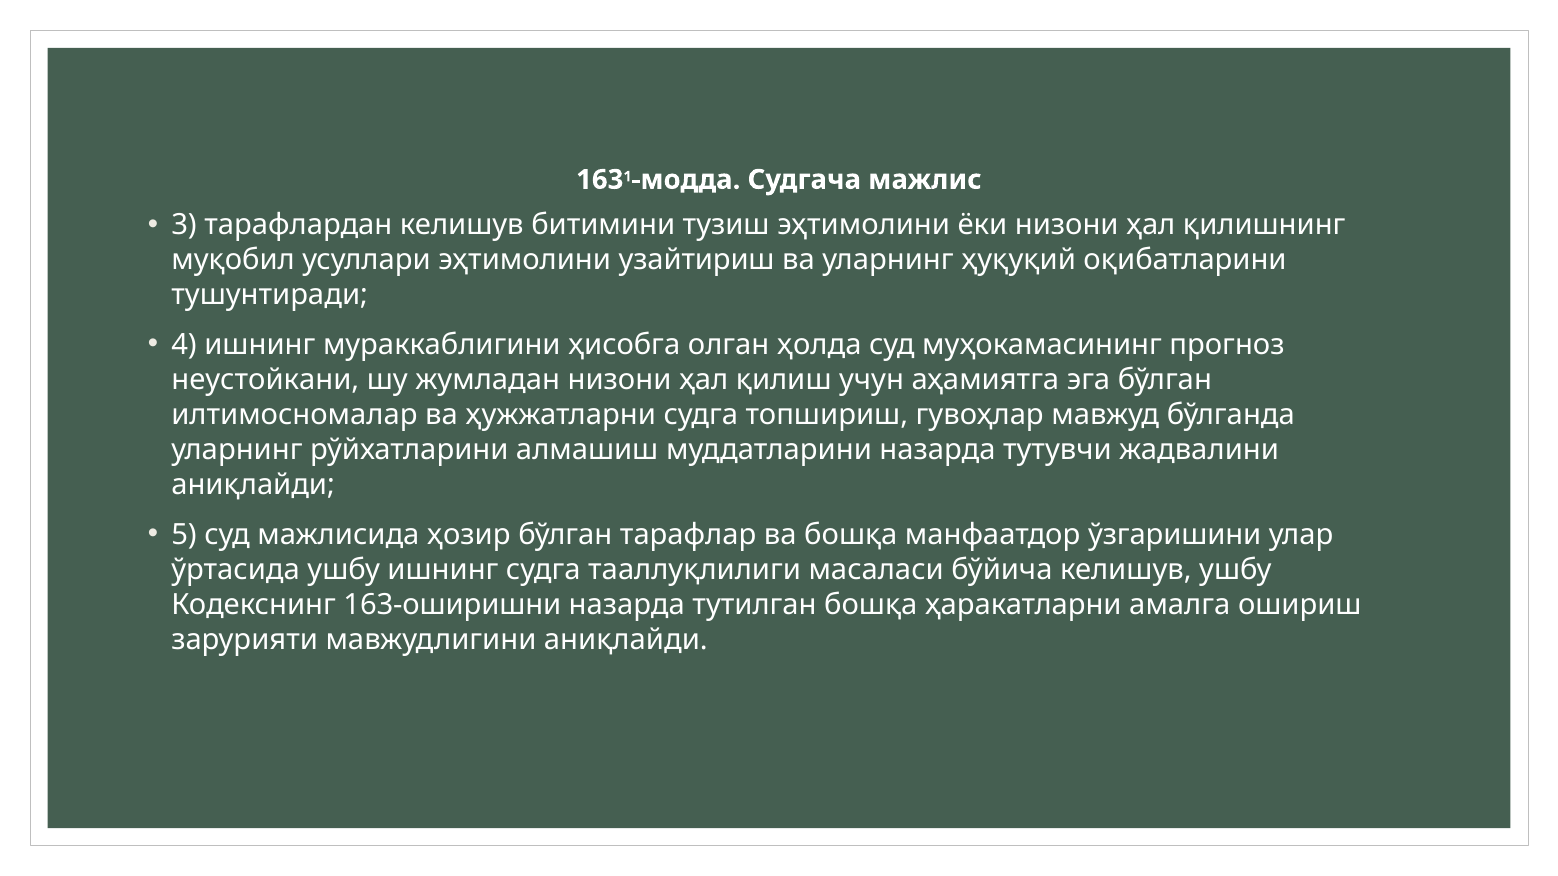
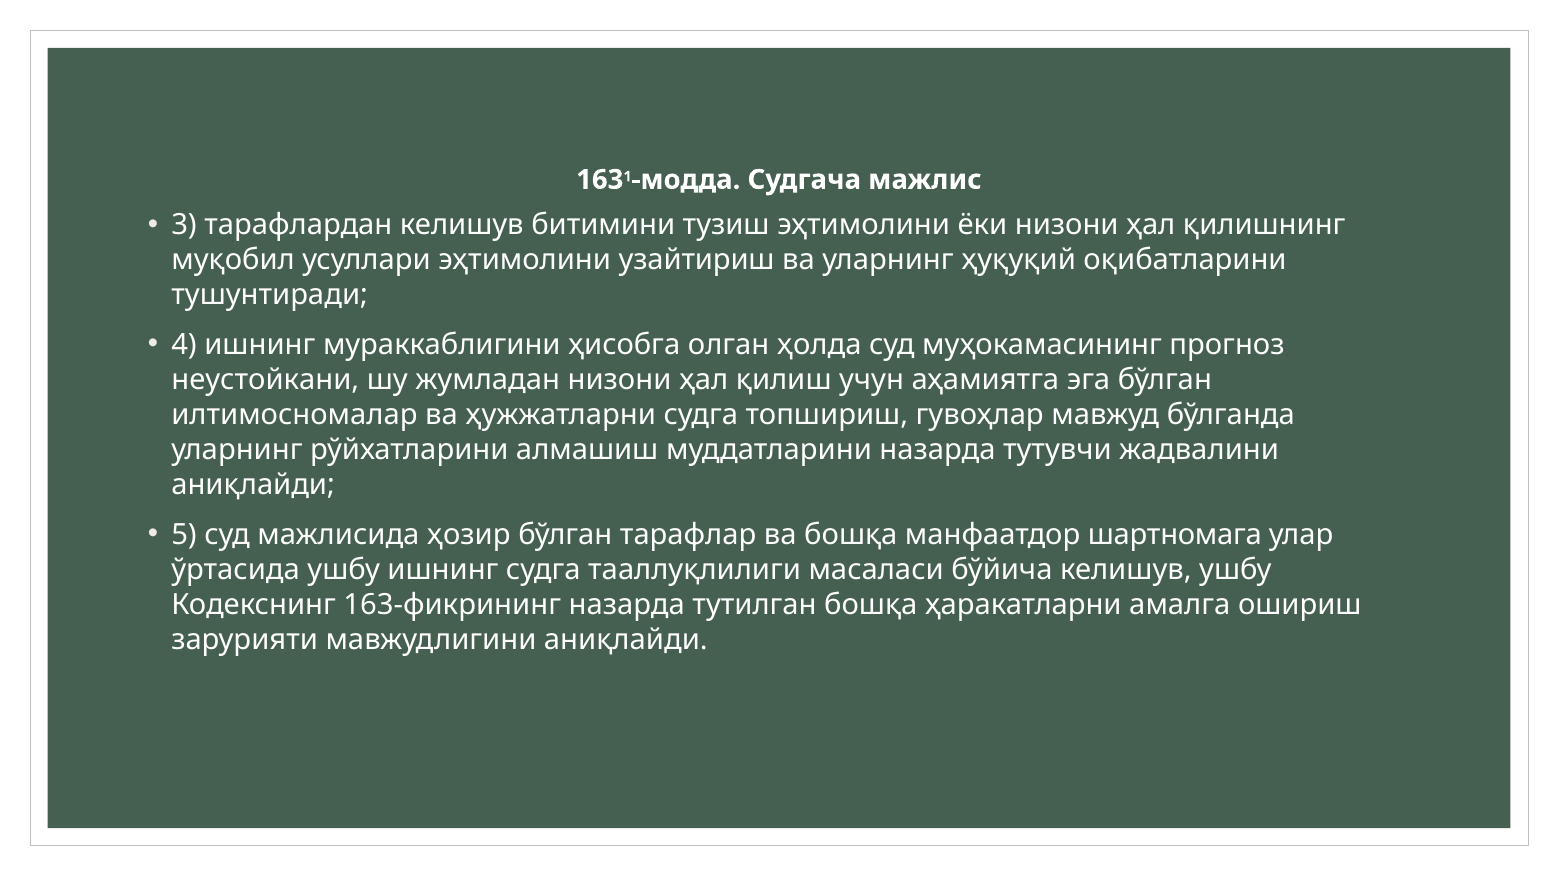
ўзгаришини: ўзгаришини -> шартномага (1175, 535)
163-оширишни: 163-оширишни -> 163-фикрининг (452, 605)
